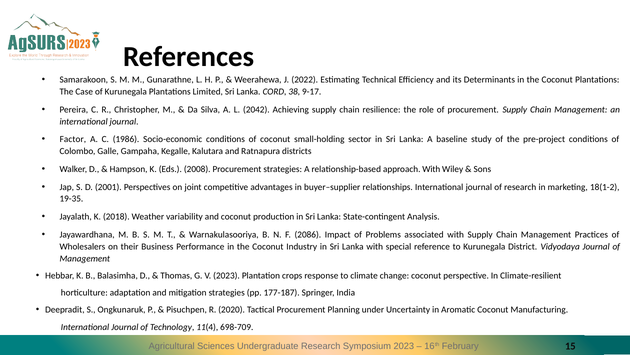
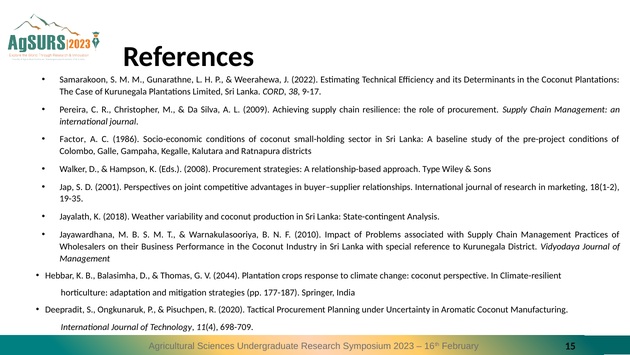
2042: 2042 -> 2009 (256, 109)
approach With: With -> Type (431, 169)
2086: 2086 -> 2010 (308, 234)
V 2023: 2023 -> 2044 (227, 275)
